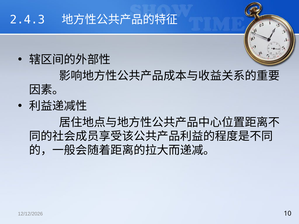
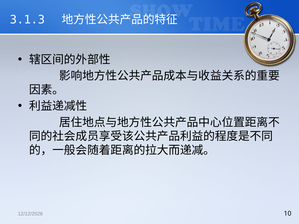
2.4.3: 2.4.3 -> 3.1.3 (27, 20)
